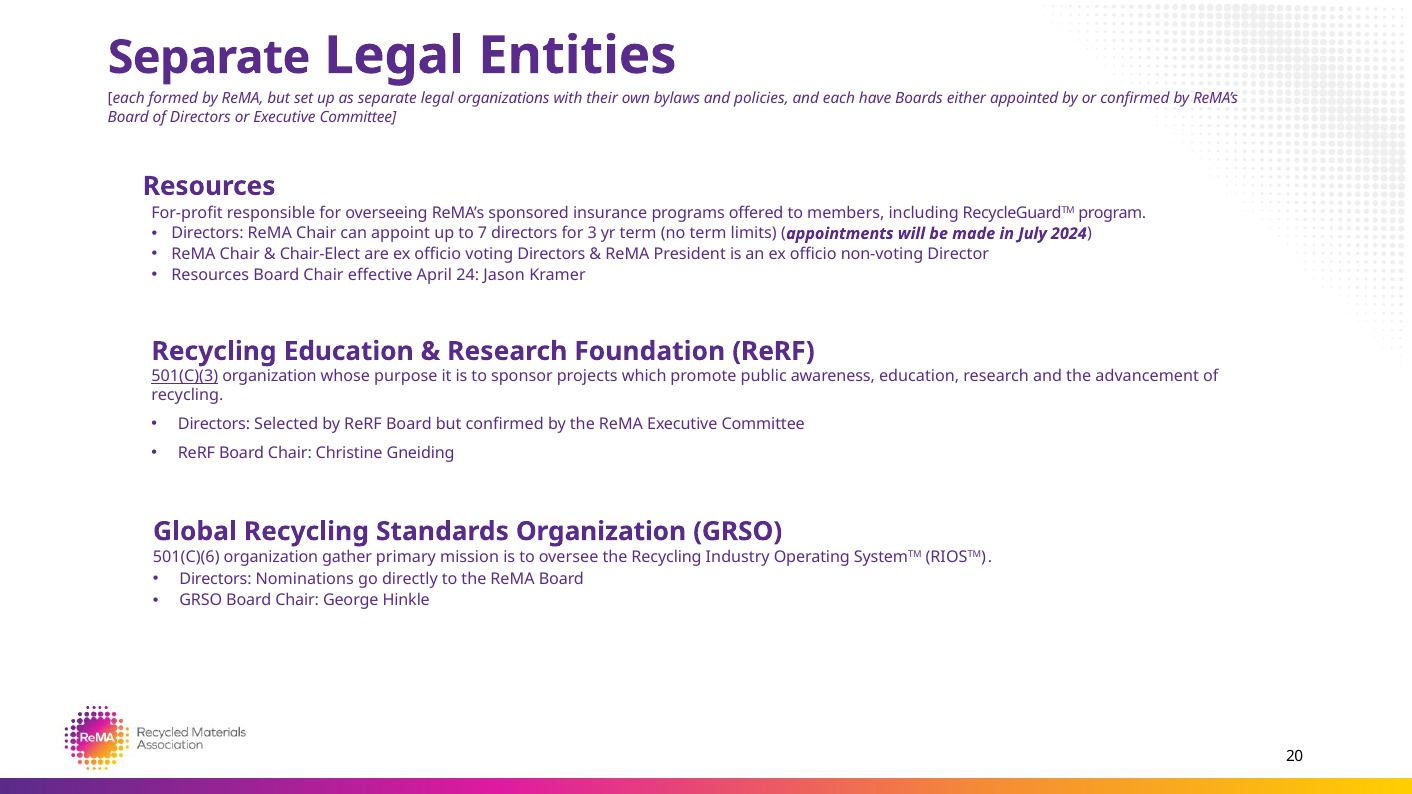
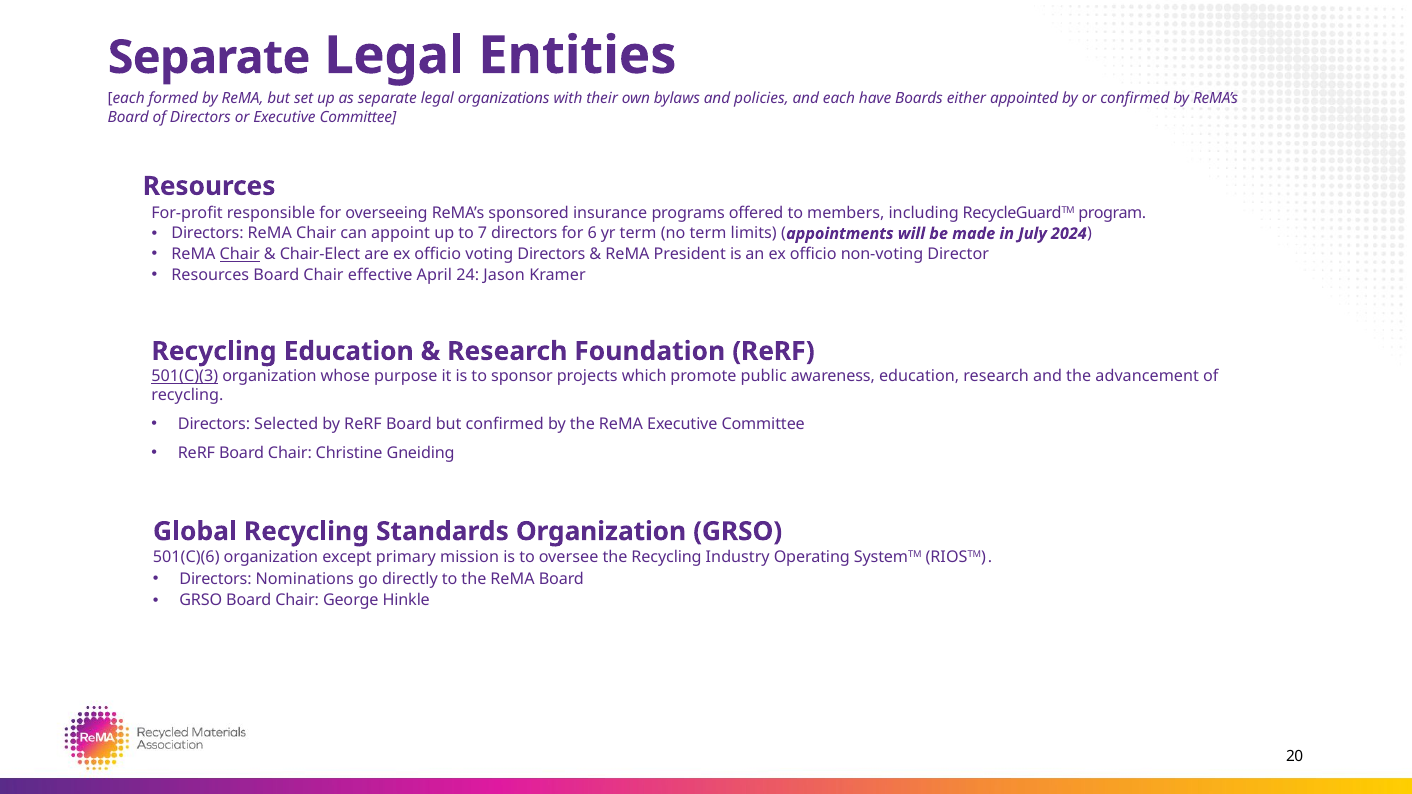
3: 3 -> 6 (592, 234)
Chair underline: none -> present (240, 255)
gather: gather -> except (347, 557)
